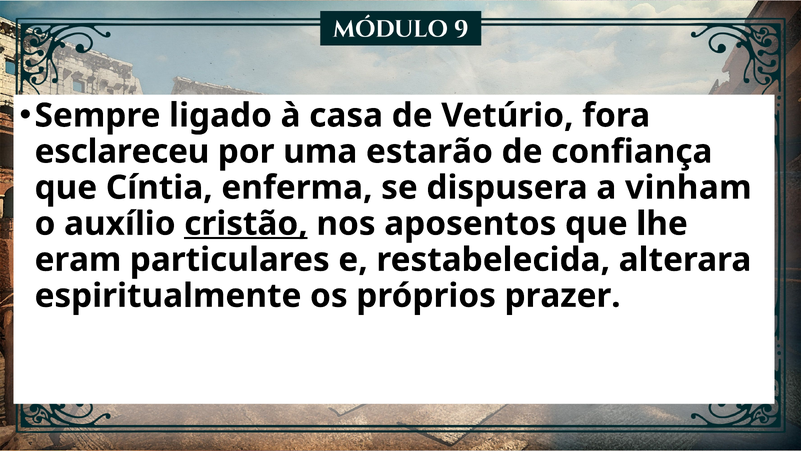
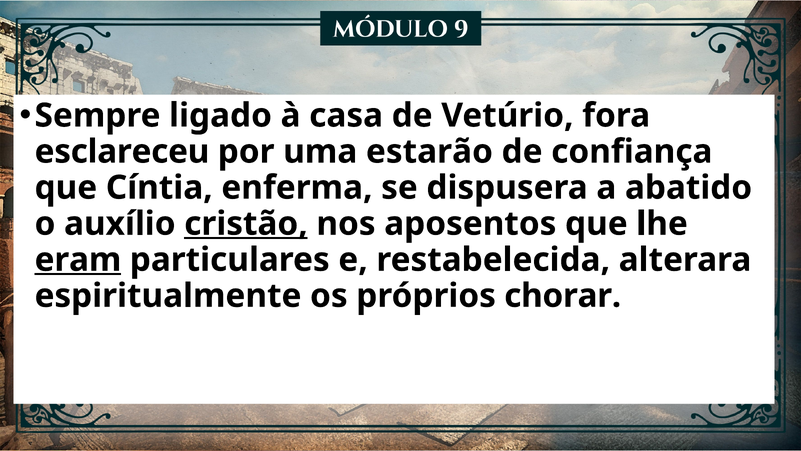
vinham: vinham -> abatido (689, 187)
eram underline: none -> present (78, 260)
prazer: prazer -> chorar (563, 296)
